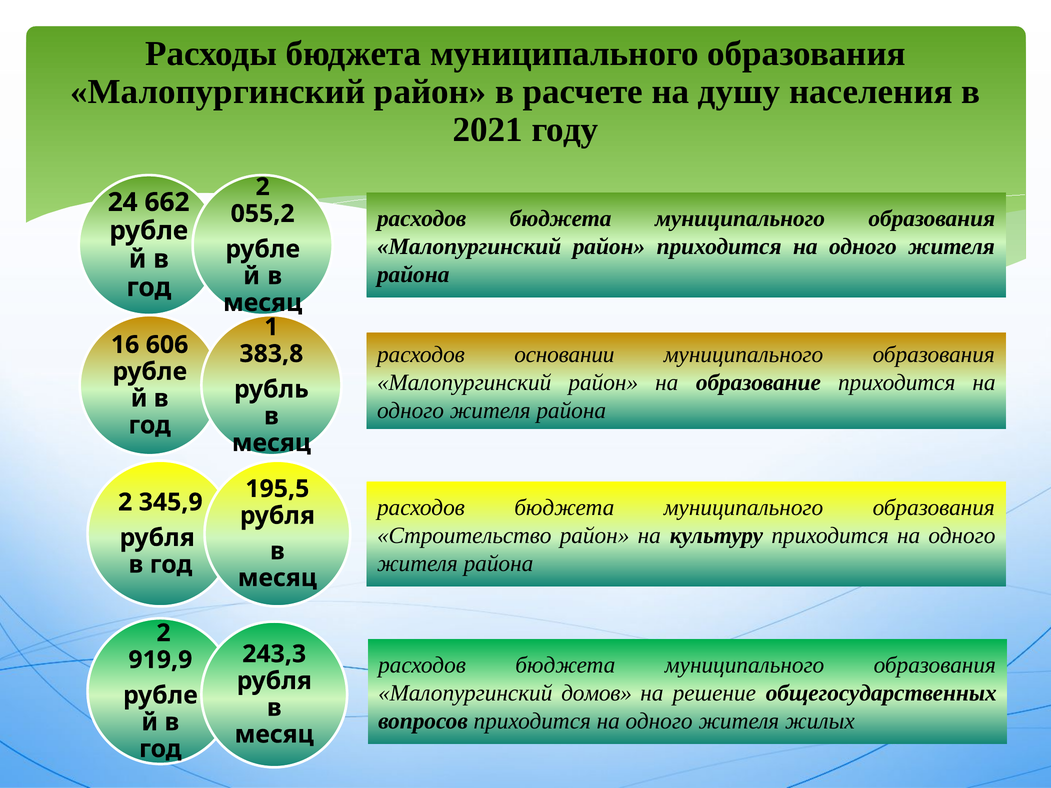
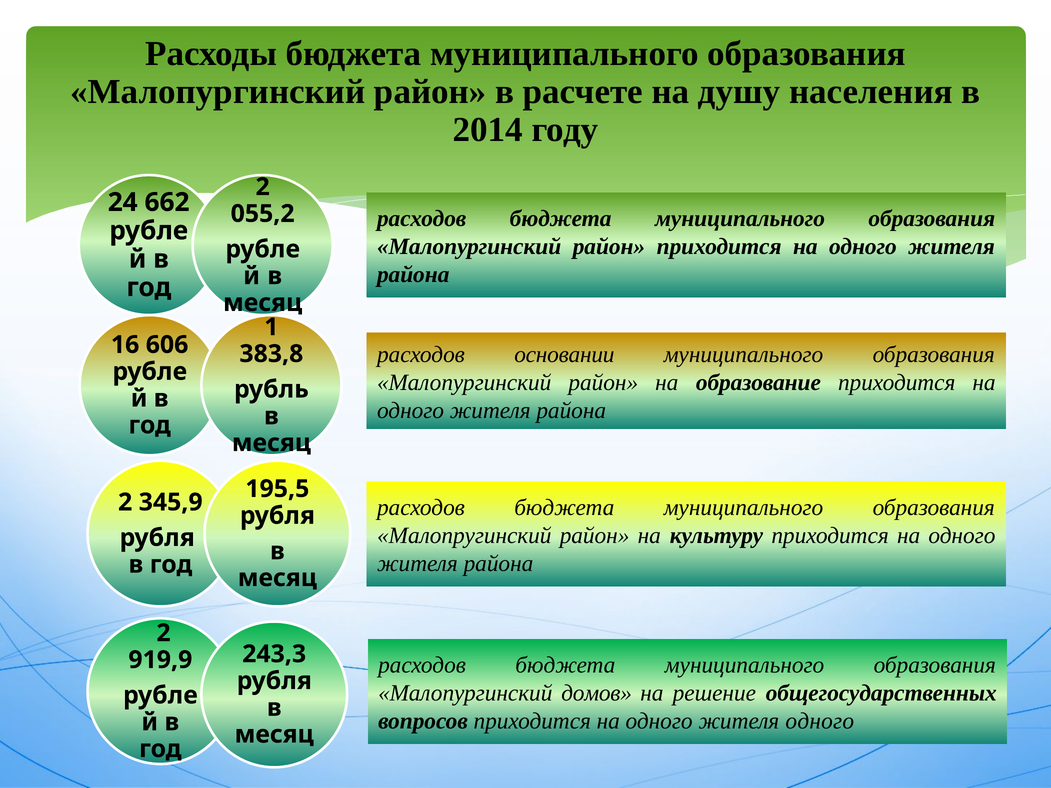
2021: 2021 -> 2014 (488, 130)
Строительство: Строительство -> Малопругинский (464, 536)
жителя жилых: жилых -> одного (820, 722)
